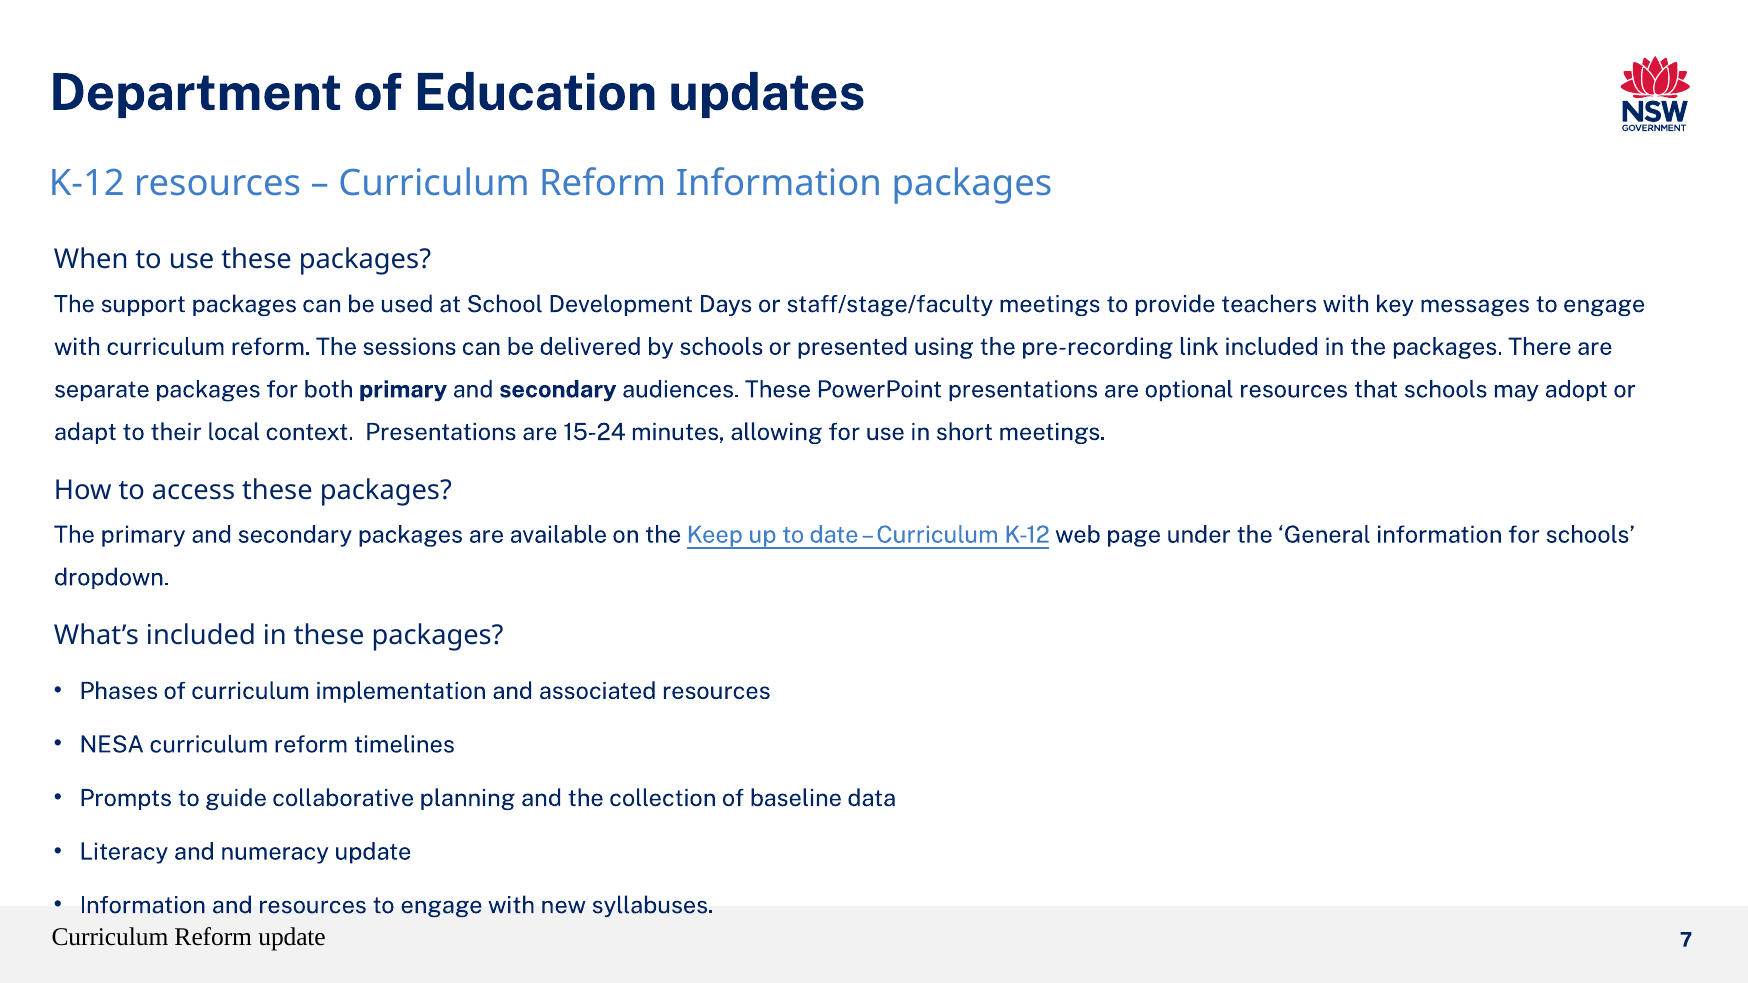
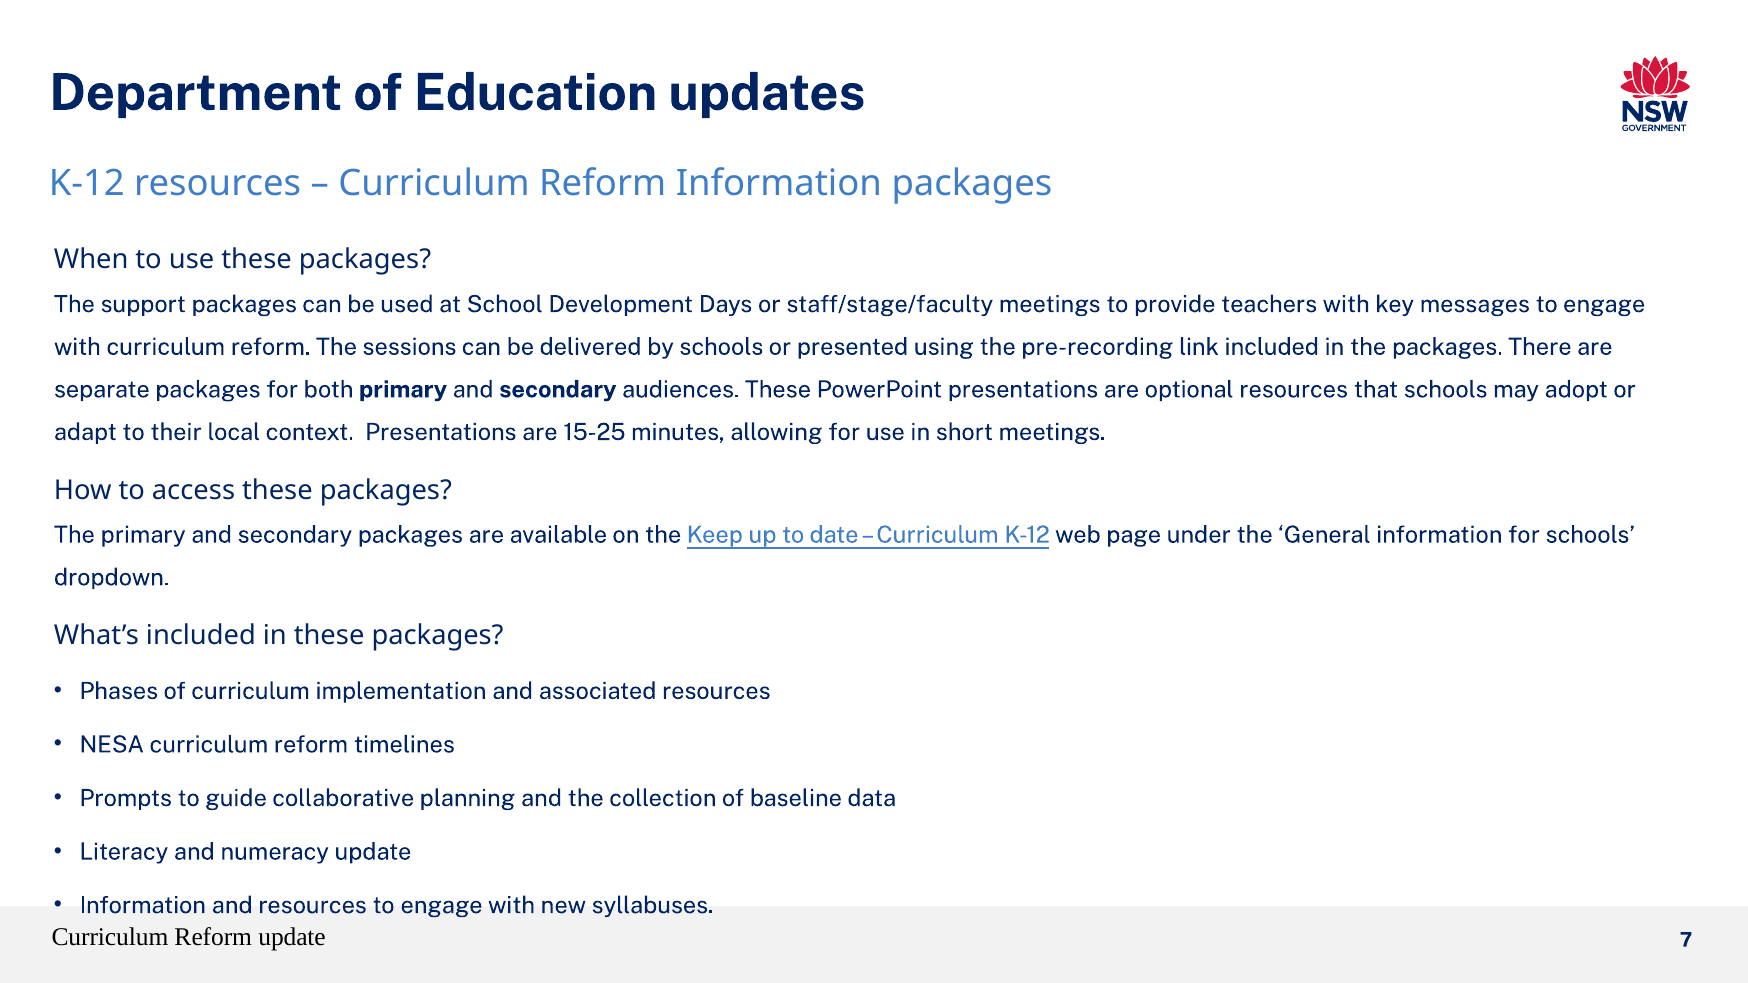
15-24: 15-24 -> 15-25 (594, 432)
